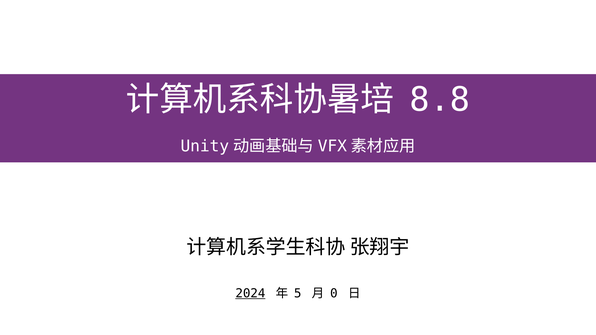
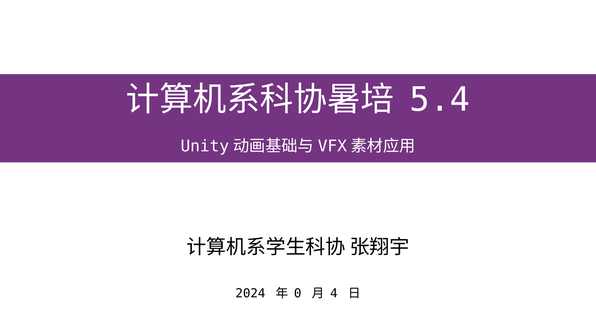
8.8: 8.8 -> 5.4 (440, 100)
2024 underline: present -> none (250, 294)
5: 5 -> 0 (298, 294)
0: 0 -> 4 (334, 294)
